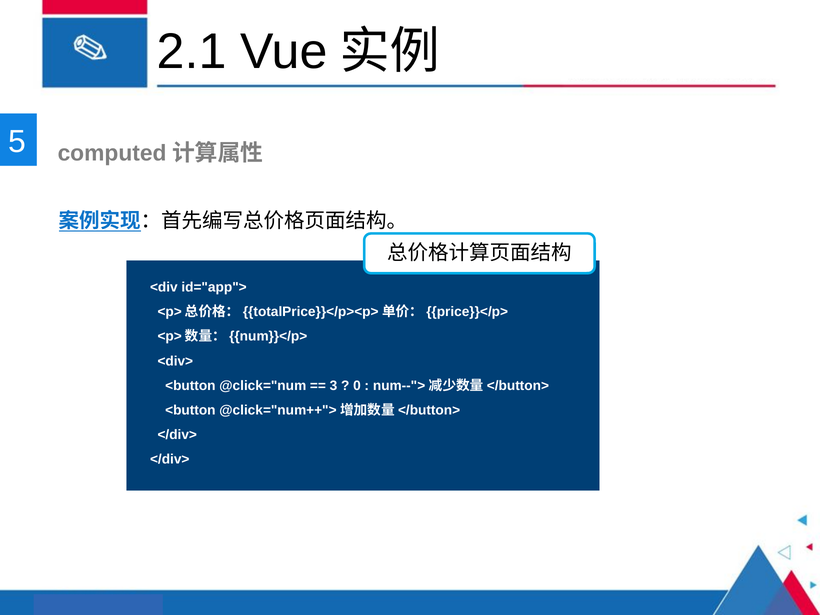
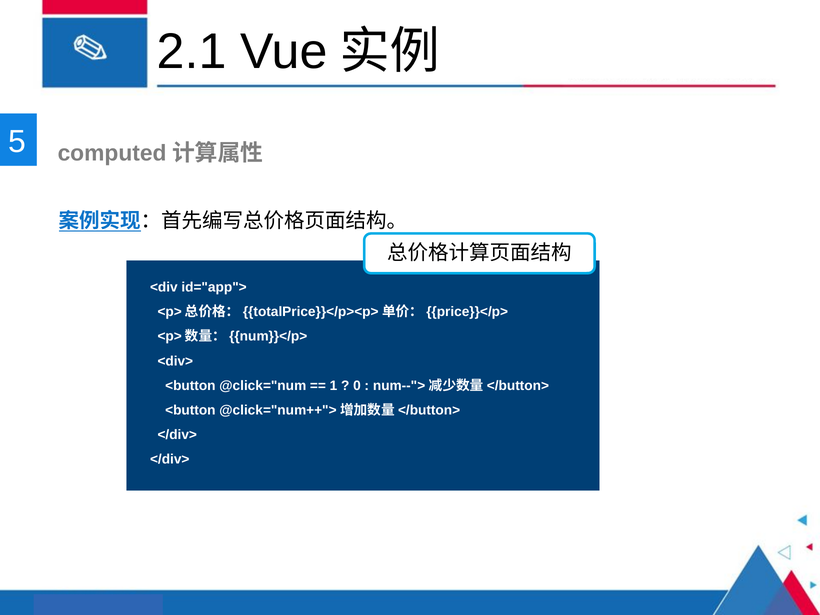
3: 3 -> 1 (334, 386)
